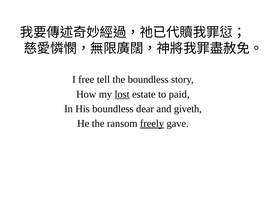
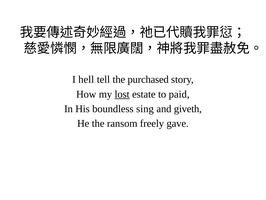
free: free -> hell (86, 79)
the boundless: boundless -> purchased (148, 79)
dear: dear -> sing (145, 109)
freely underline: present -> none (152, 123)
